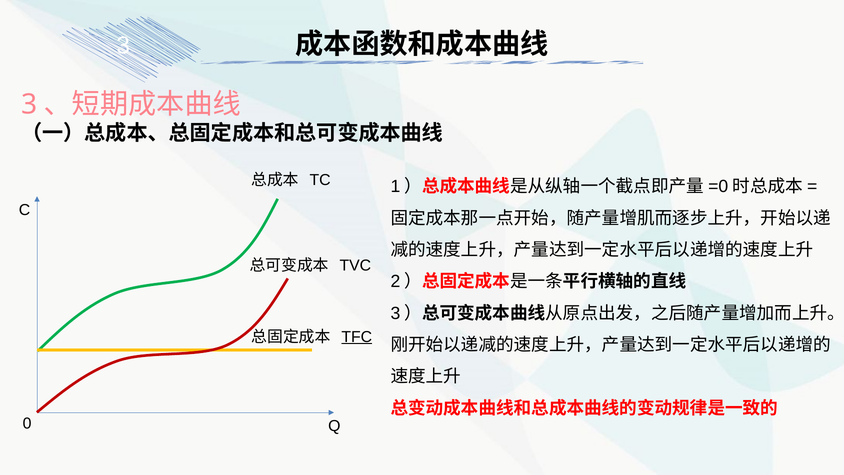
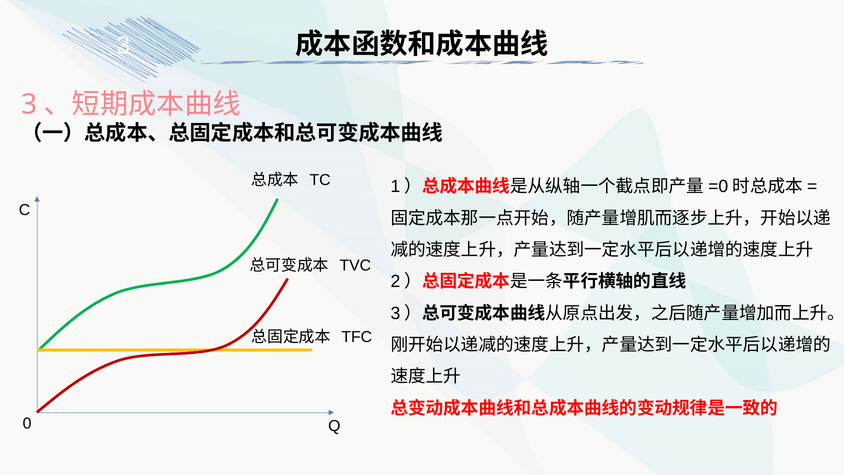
TFC underline: present -> none (357, 337)
